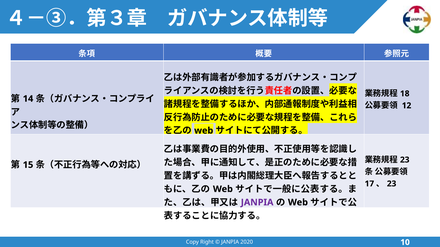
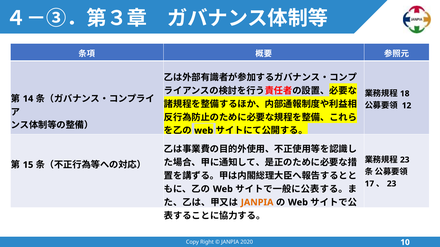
JANPIA colour: purple -> orange (257, 203)
